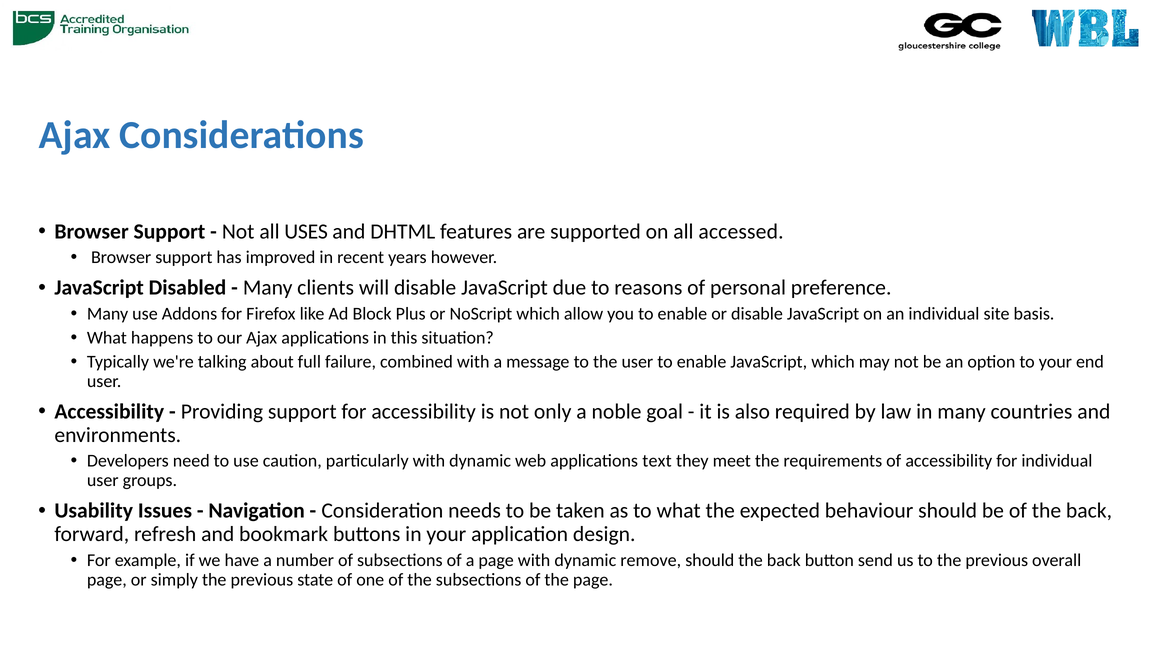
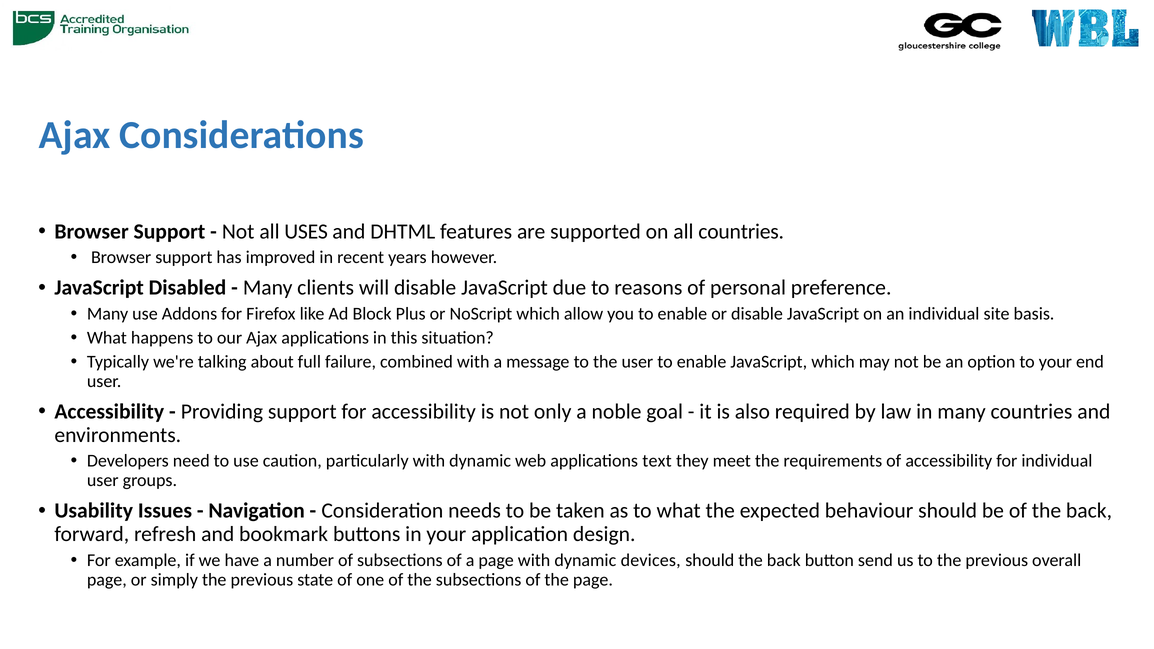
all accessed: accessed -> countries (741, 231)
remove: remove -> devices (651, 560)
